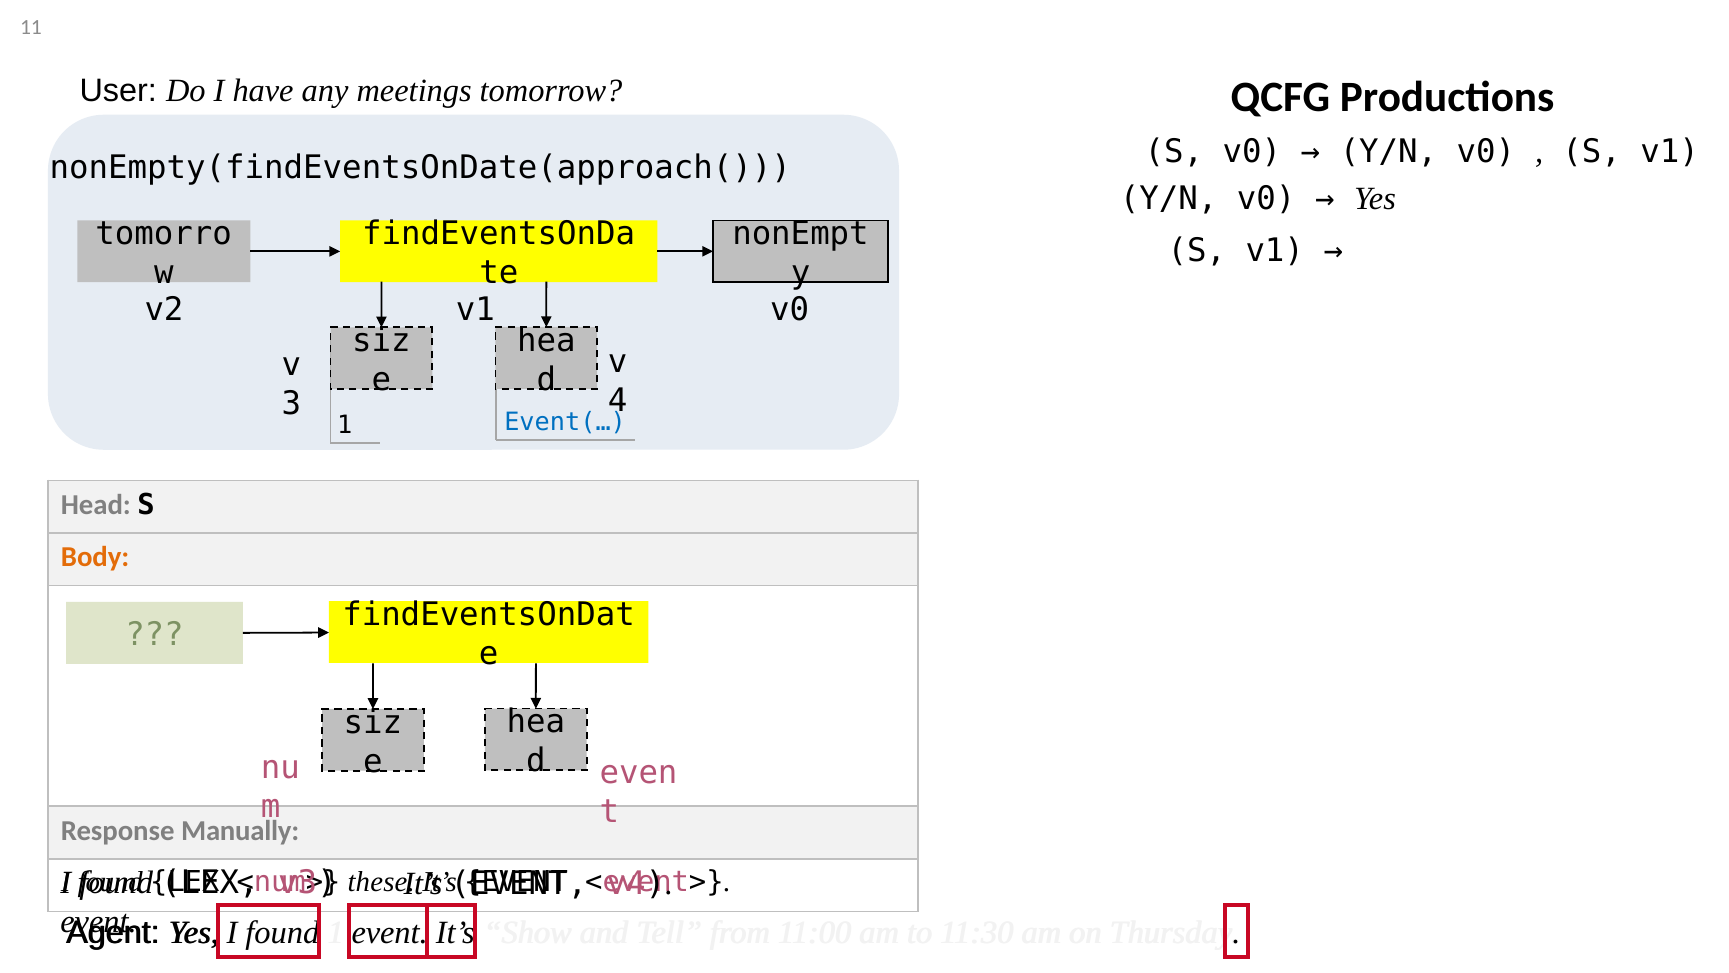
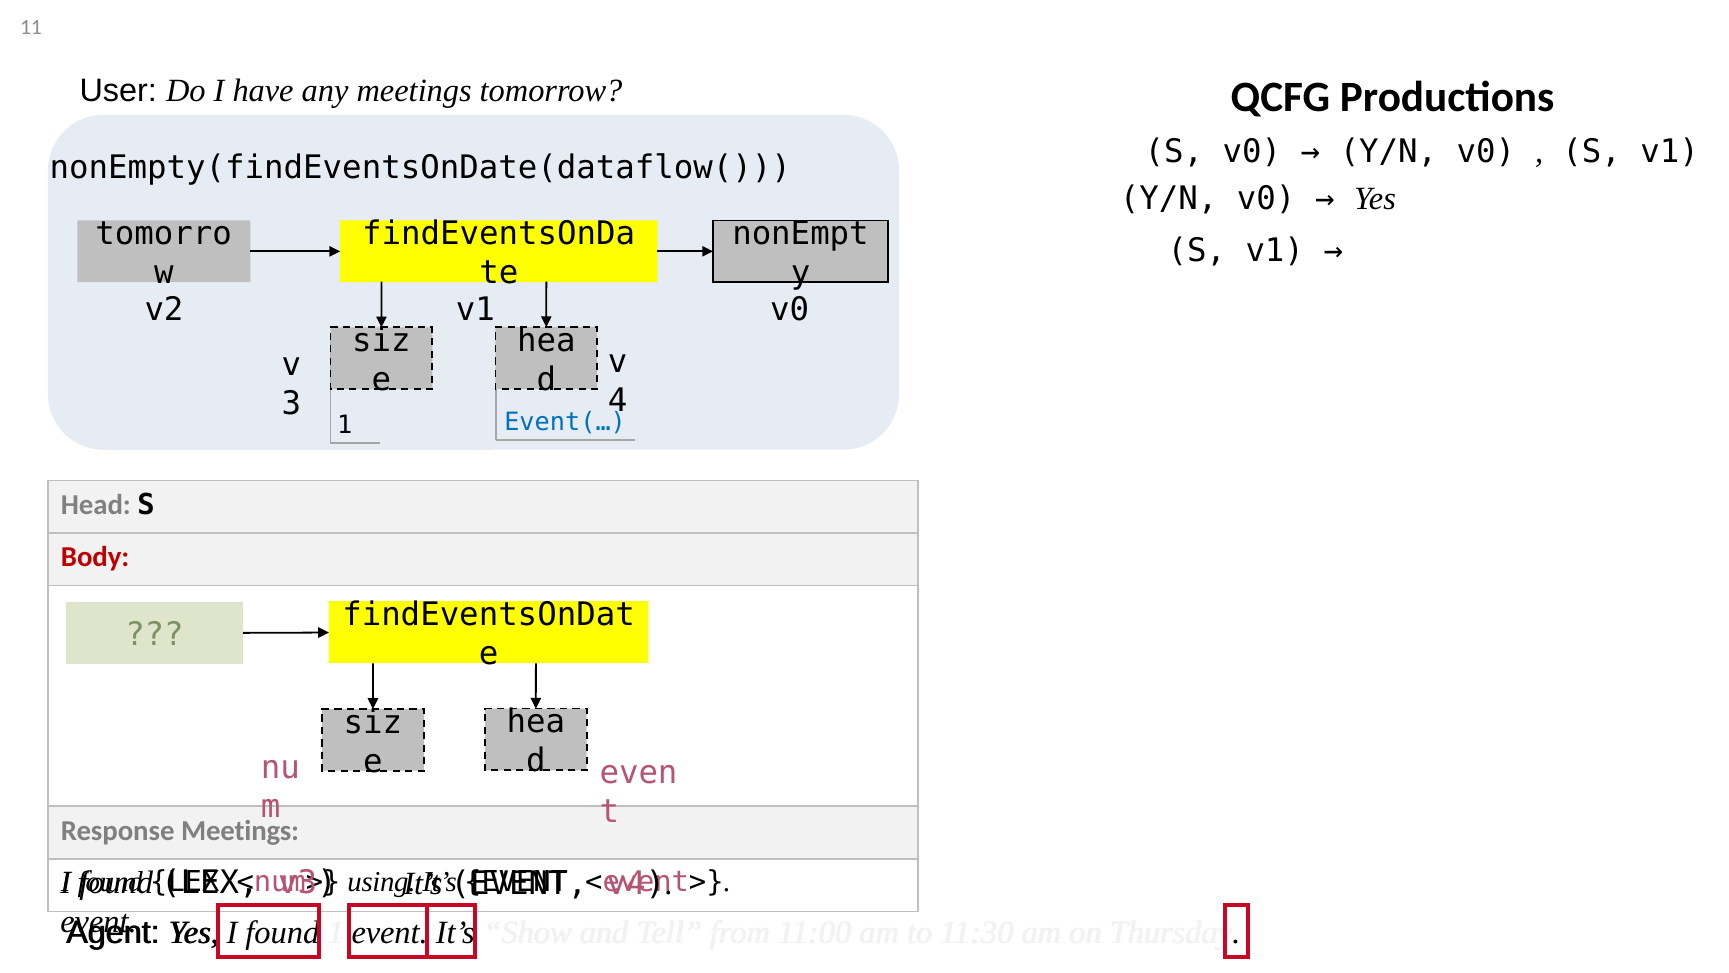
nonEmpty(findEventsOnDate(approach(: nonEmpty(findEventsOnDate(approach( -> nonEmpty(findEventsOnDate(dataflow( (420, 168)
Body colour: orange -> red (95, 557)
Response Manually: Manually -> Meetings (240, 830)
these: these -> using (381, 882)
